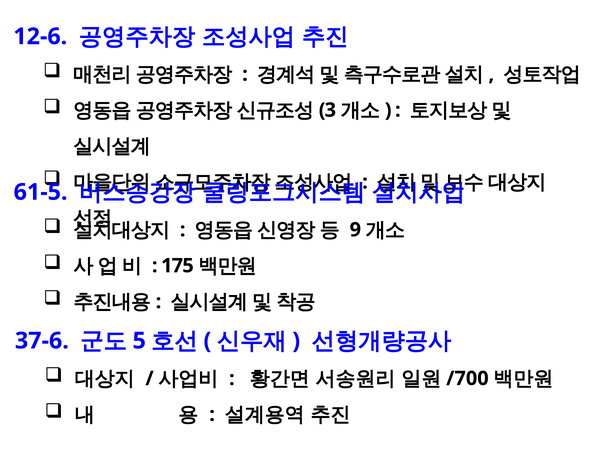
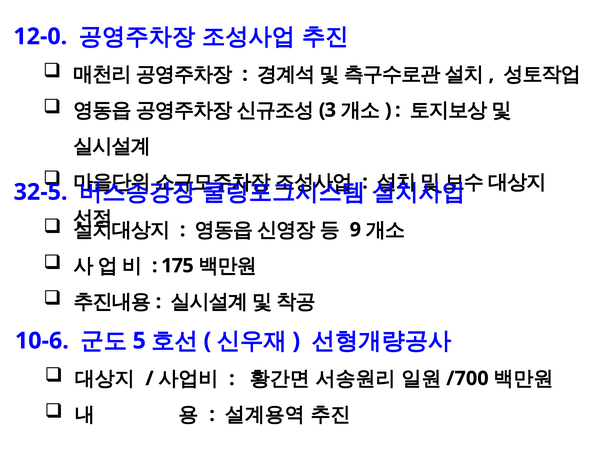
12-6: 12-6 -> 12-0 (40, 37)
61-5: 61-5 -> 32-5 (41, 192)
37-6: 37-6 -> 10-6 (42, 341)
